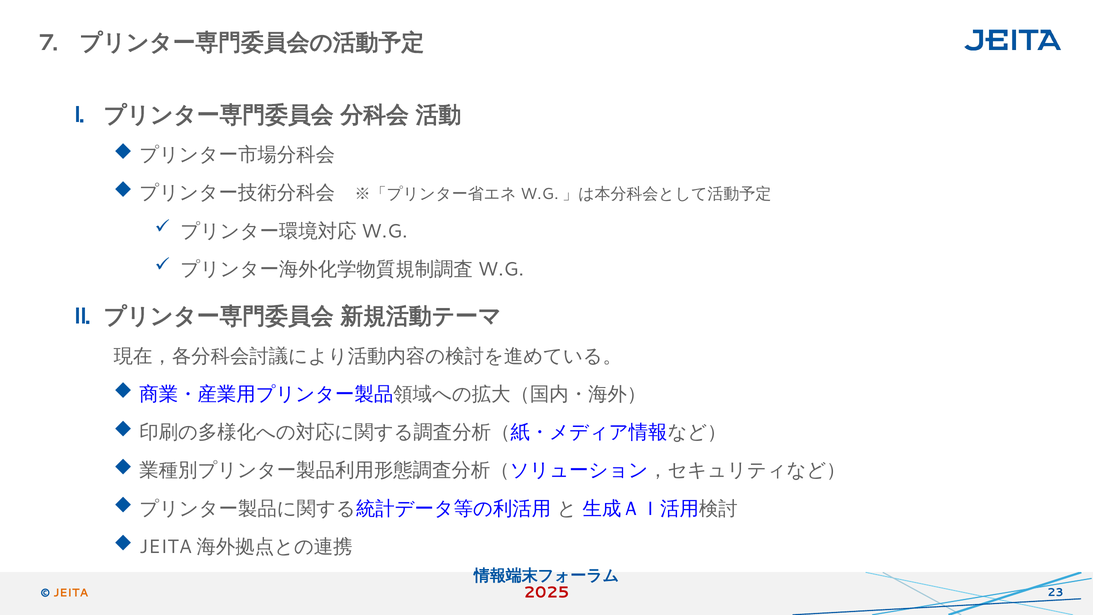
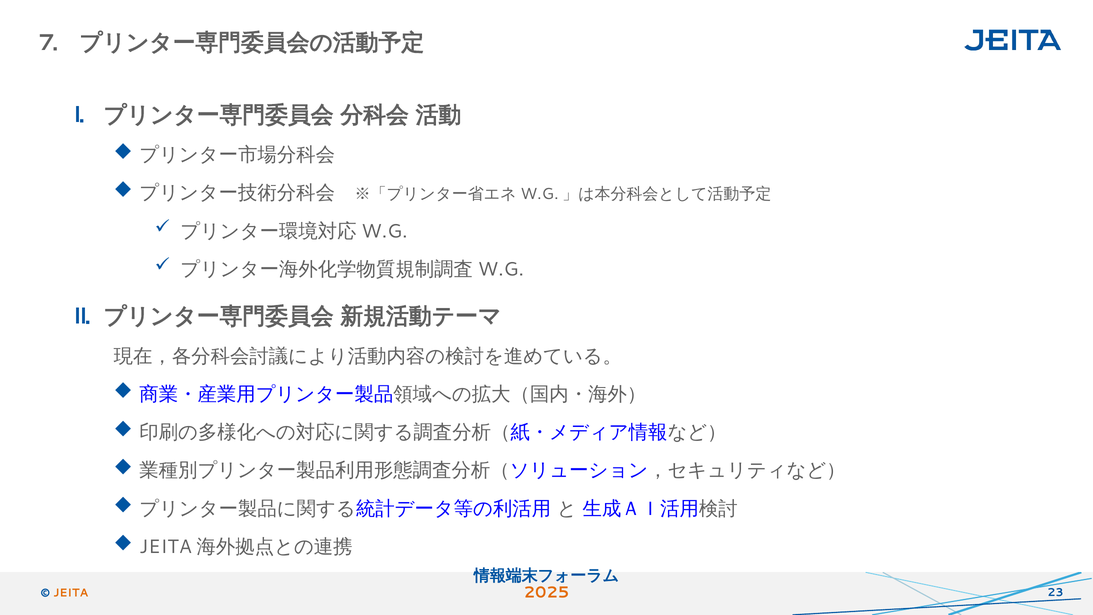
2025 colour: red -> orange (546, 592)
